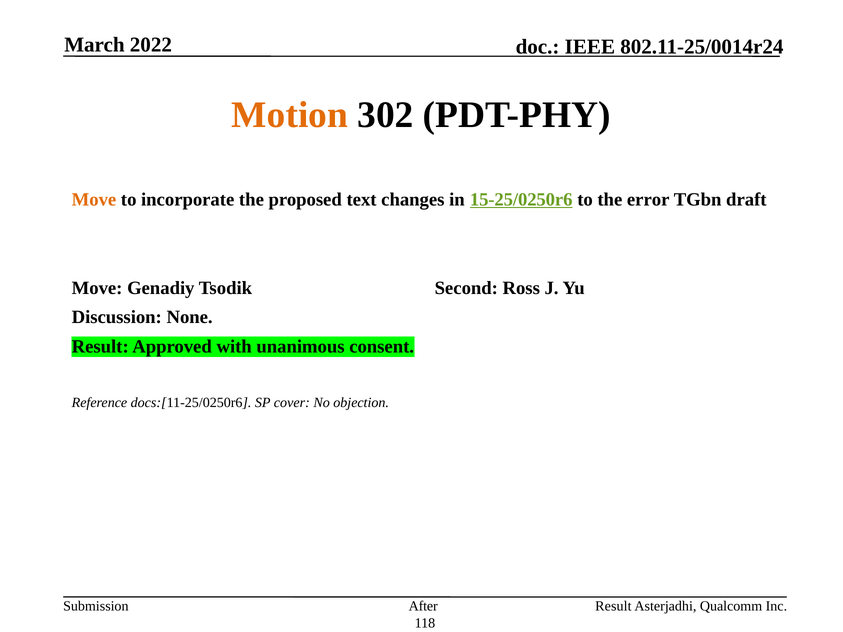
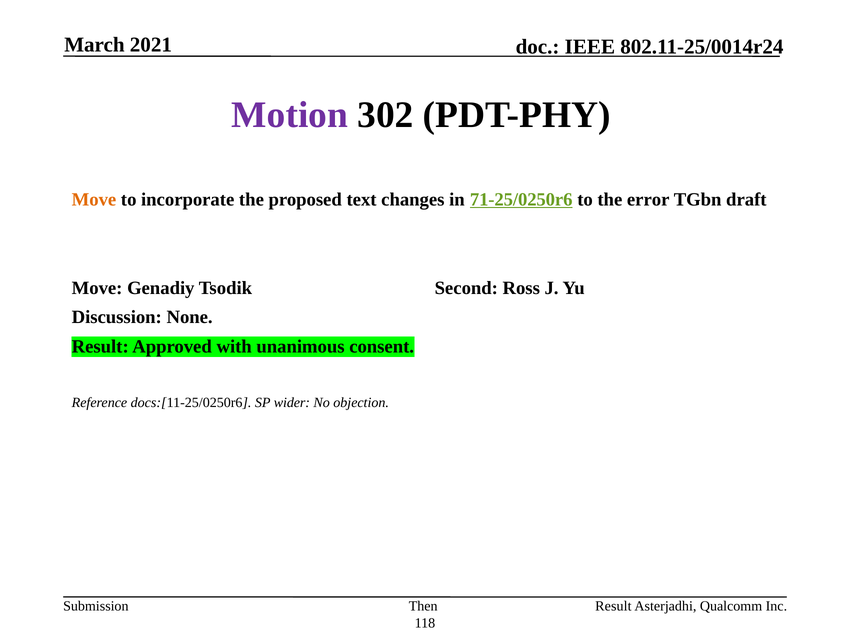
2022: 2022 -> 2021 (151, 45)
Motion colour: orange -> purple (290, 115)
15-25/0250r6: 15-25/0250r6 -> 71-25/0250r6 (521, 199)
cover: cover -> wider (292, 403)
After: After -> Then (423, 606)
